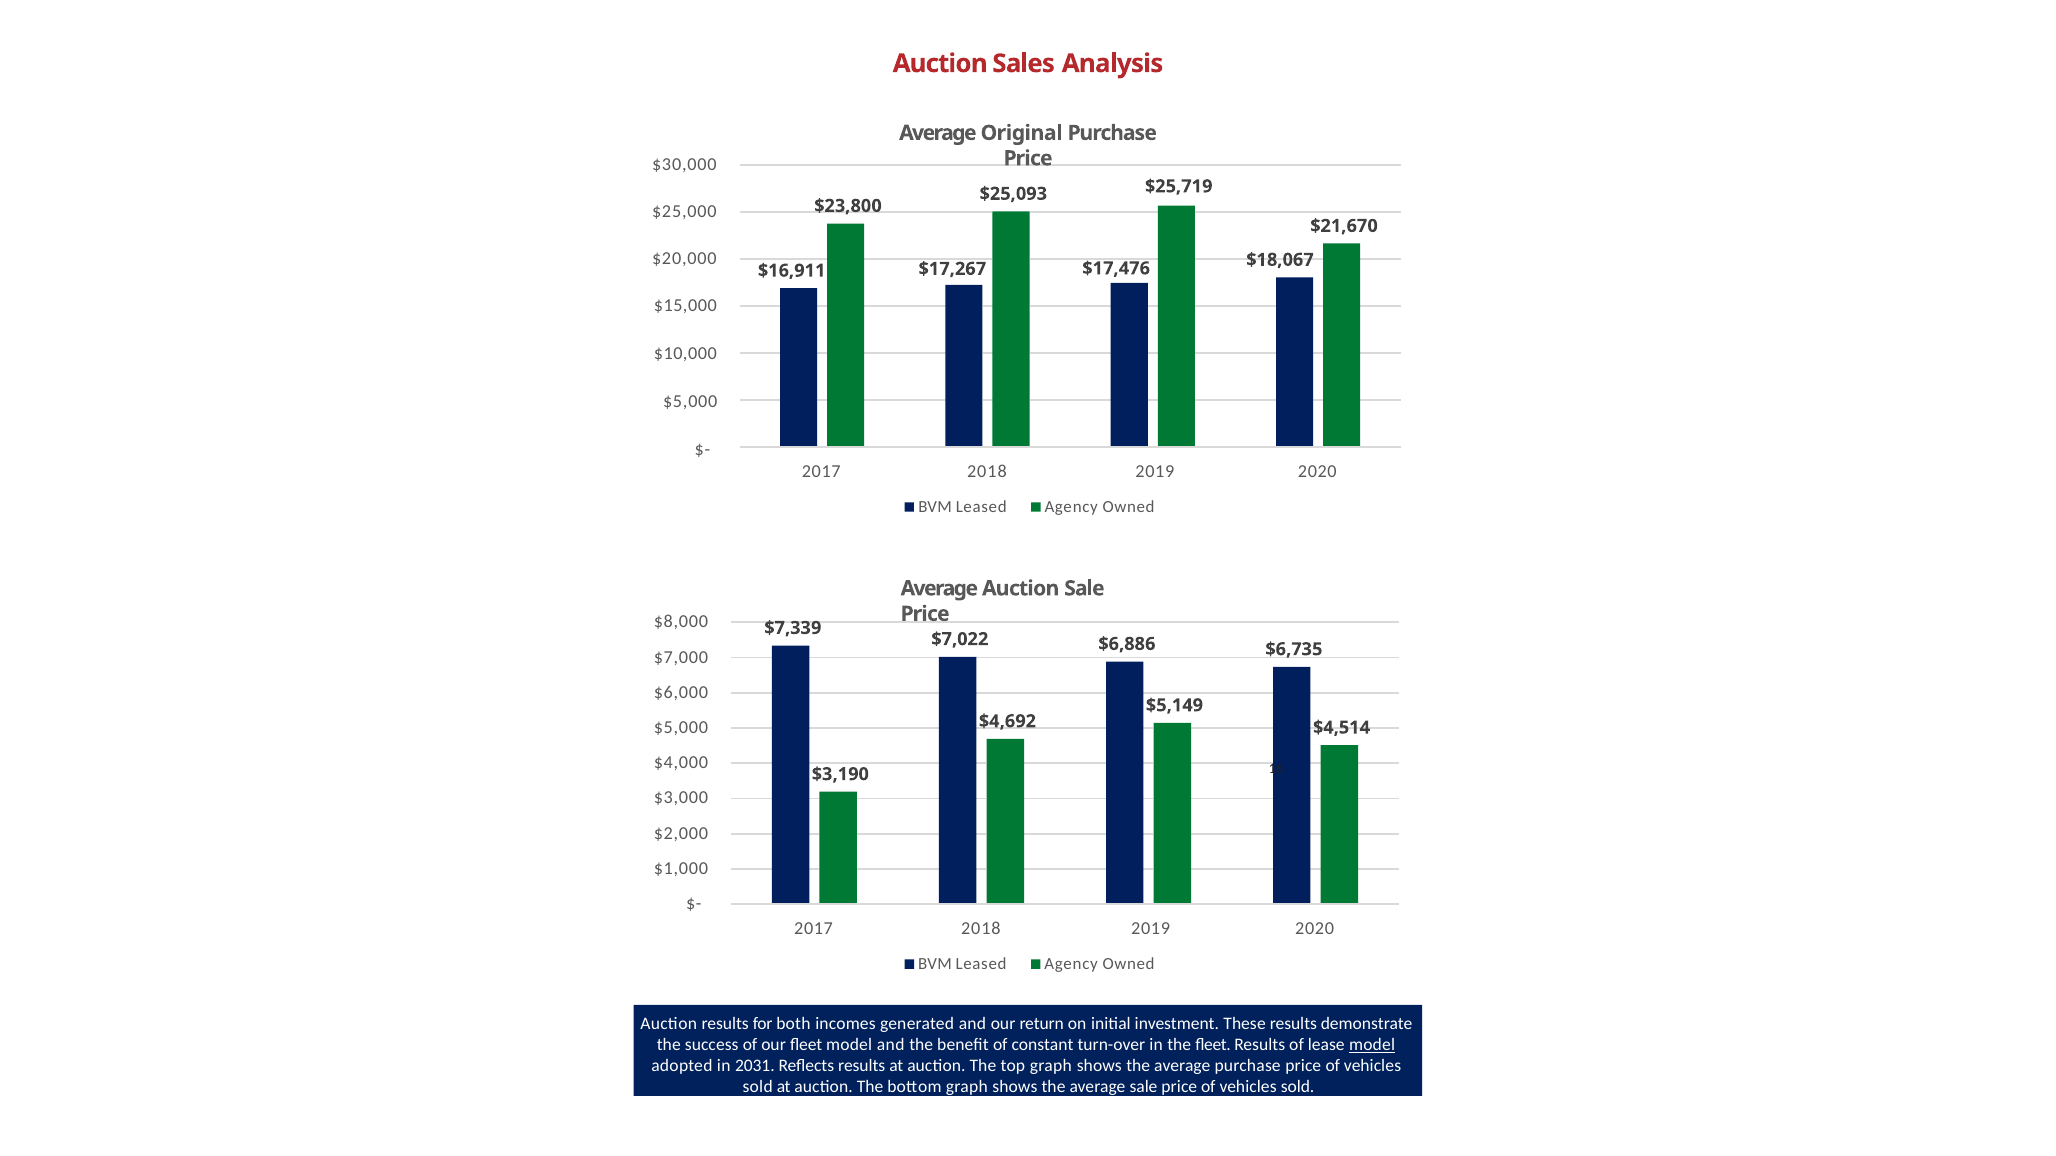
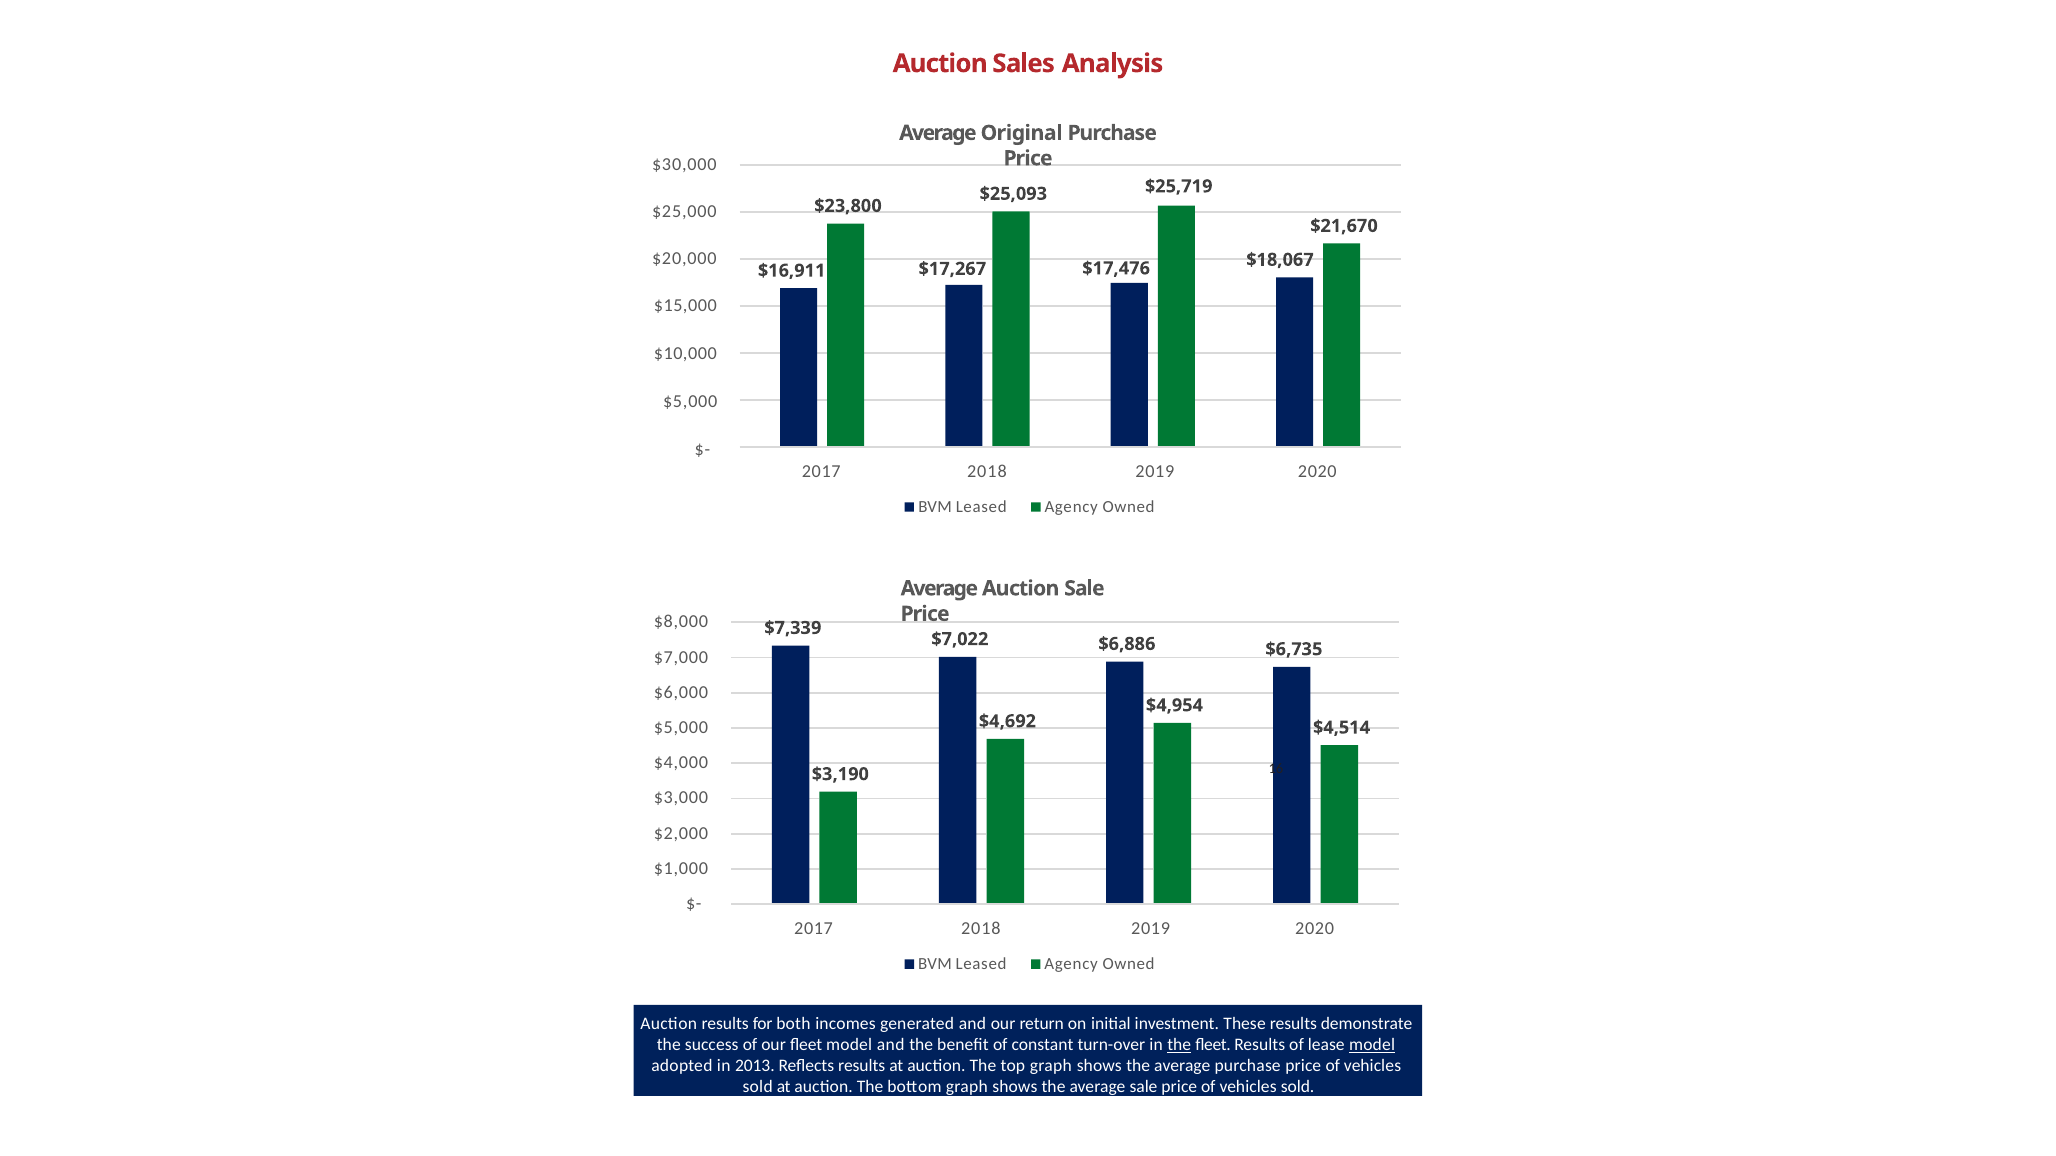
$5,149: $5,149 -> $4,954 (1174, 706)
the underline: none -> present (1179, 1045)
2031: 2031 -> 2013 (755, 1066)
